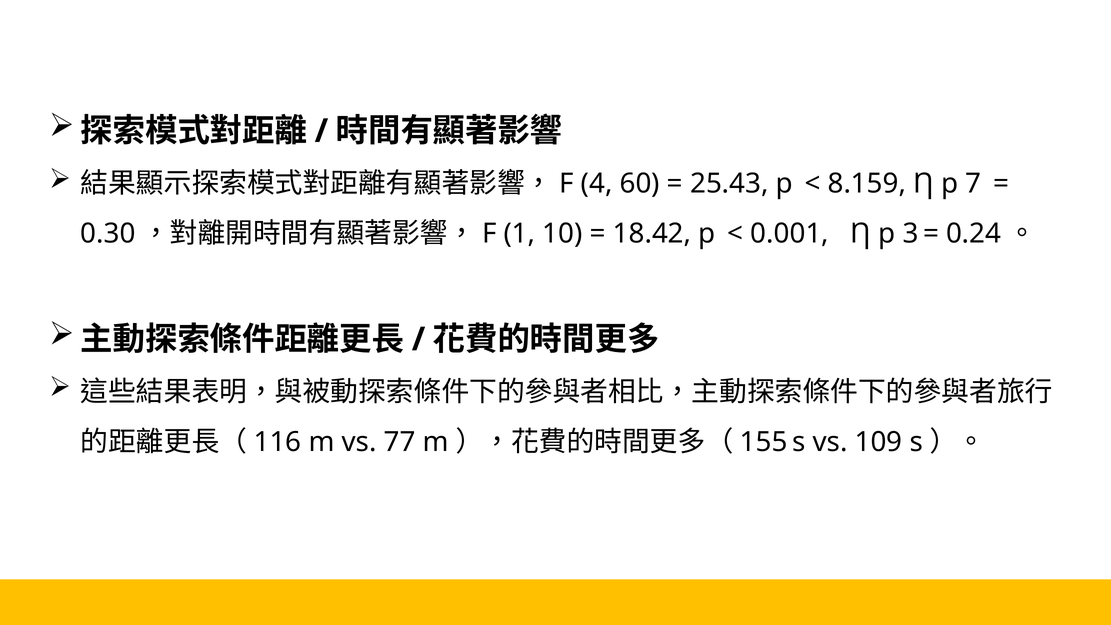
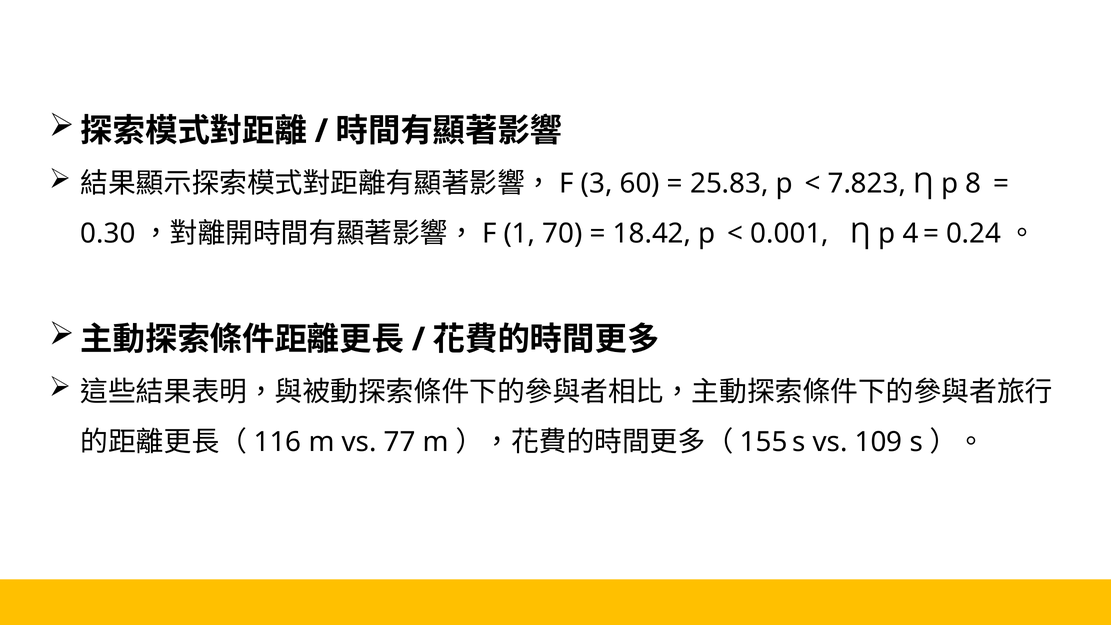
4: 4 -> 3 (597, 183)
25.43: 25.43 -> 25.83 (729, 183)
8.159: 8.159 -> 7.823 (867, 183)
7: 7 -> 8 (973, 183)
10: 10 -> 70 (562, 233)
3: 3 -> 4 (910, 233)
